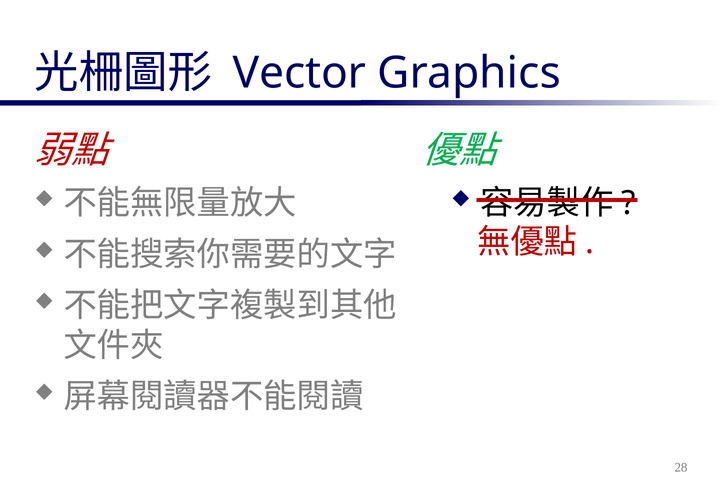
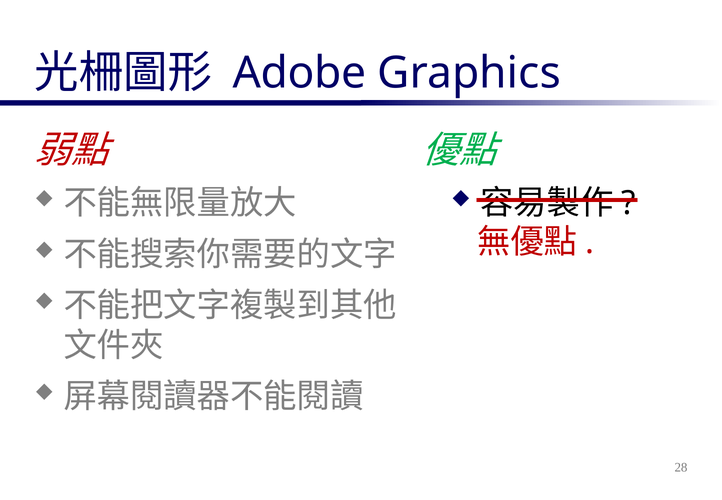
Vector: Vector -> Adobe (299, 73)
